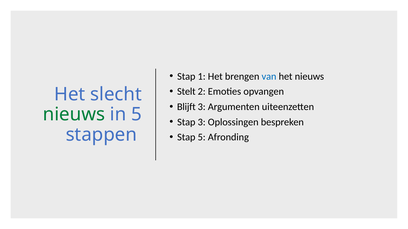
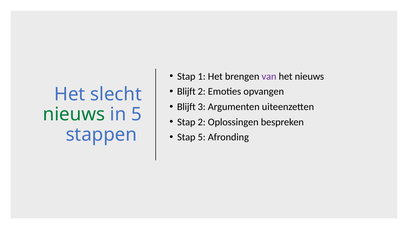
van colour: blue -> purple (269, 77)
Stelt: Stelt -> Blijft (186, 92)
Stap 3: 3 -> 2 (202, 122)
